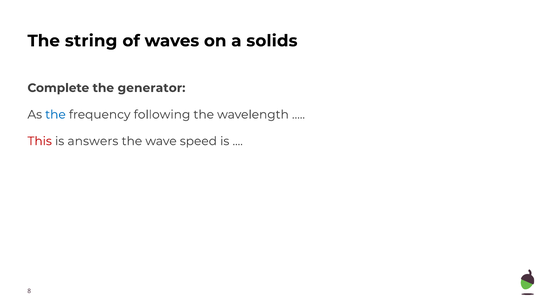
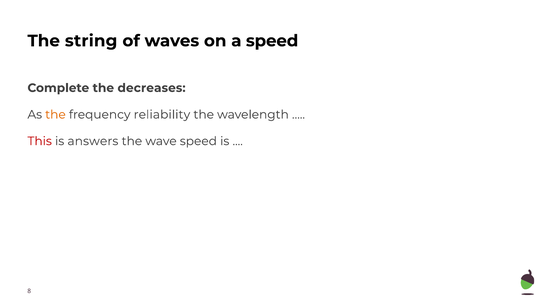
a solids: solids -> speed (272, 41)
generator: generator -> decreases (152, 88)
the colour: blue -> orange (55, 114)
following: following -> reliability (162, 114)
